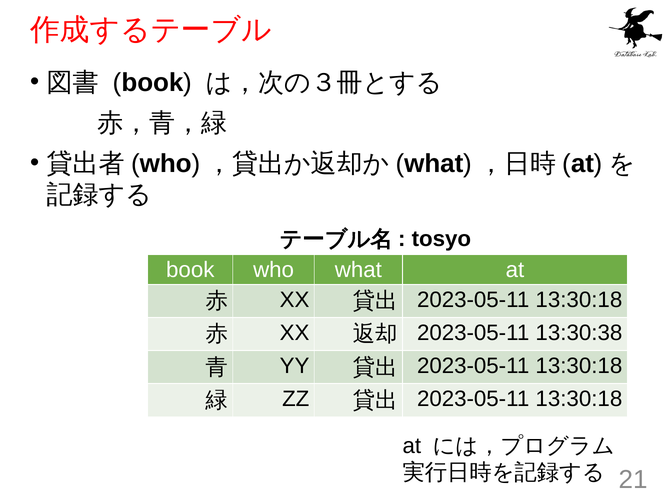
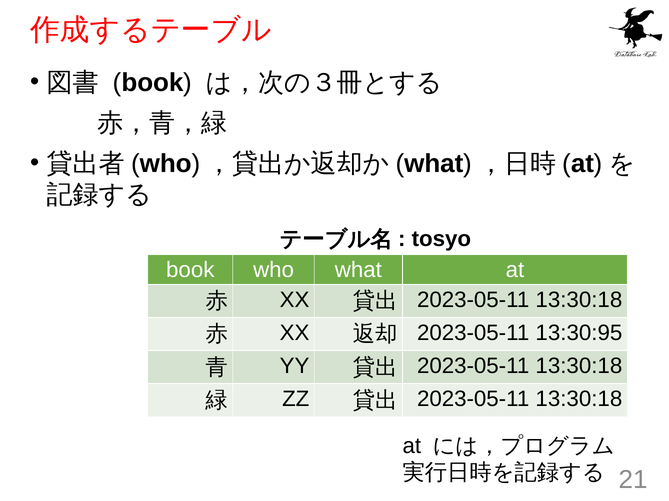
13:30:38: 13:30:38 -> 13:30:95 (579, 333)
